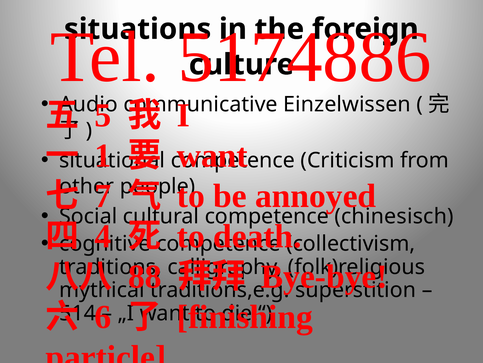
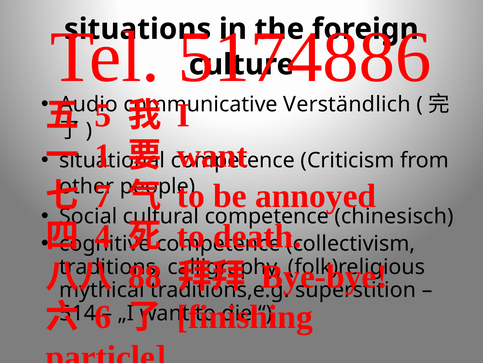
Einzelwissen: Einzelwissen -> Verständlich (347, 104)
